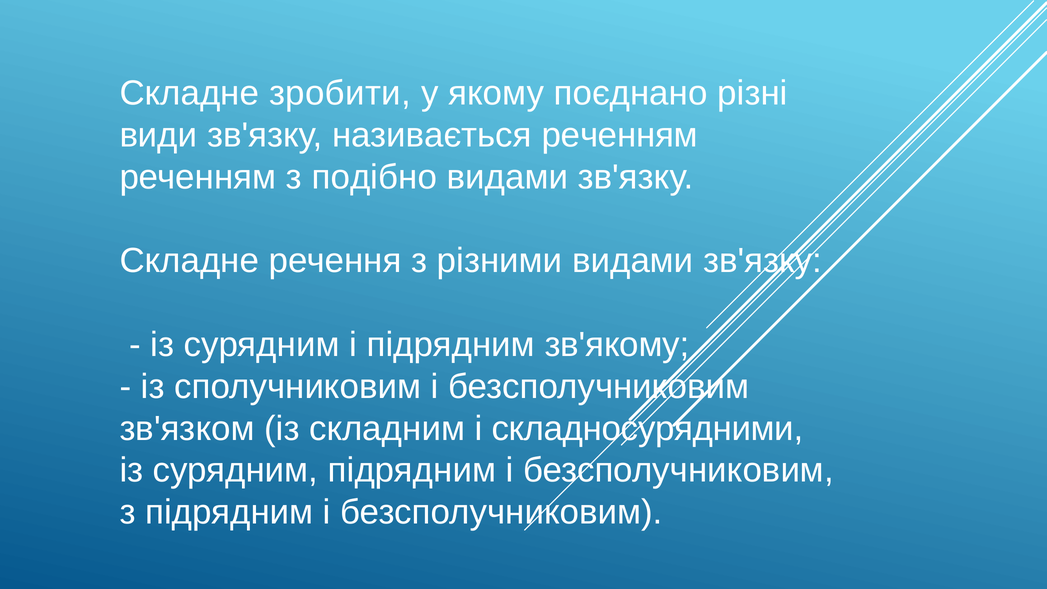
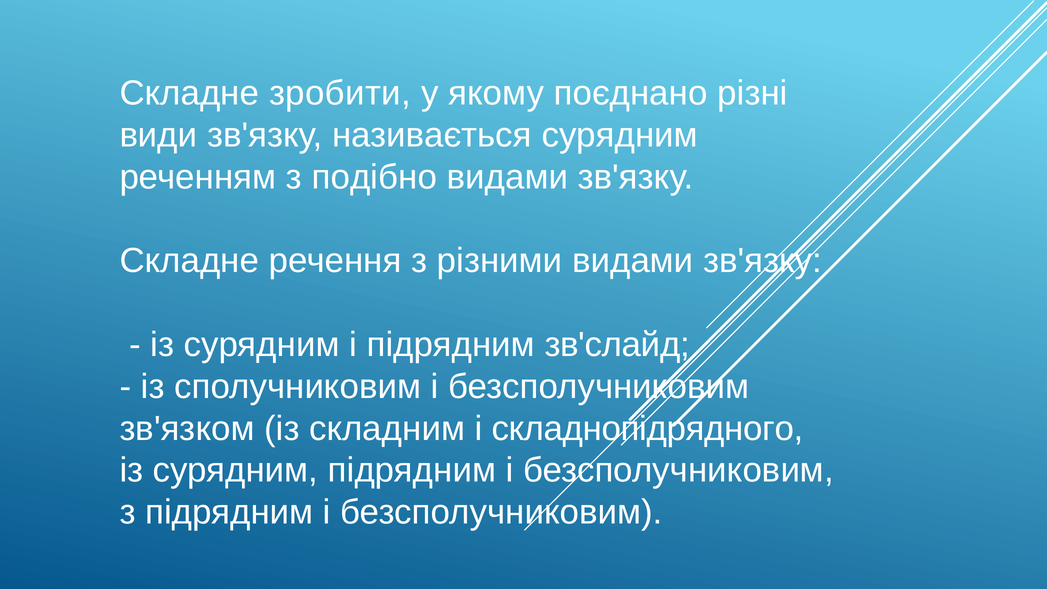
називається реченням: реченням -> сурядним (620, 135)
зв'якому: зв'якому -> зв'слайд (617, 345)
складносурядними: складносурядними -> складнопідрядного (648, 428)
